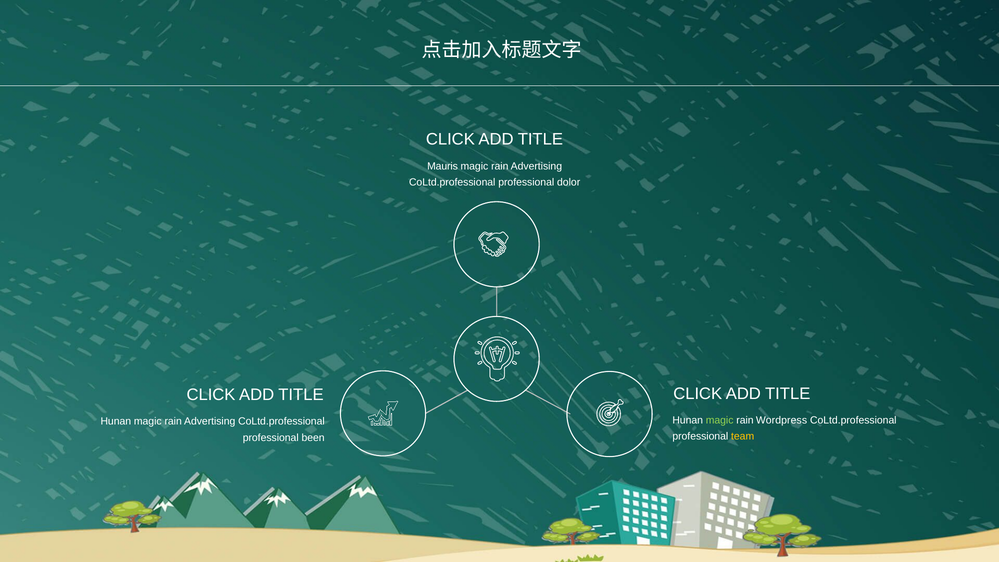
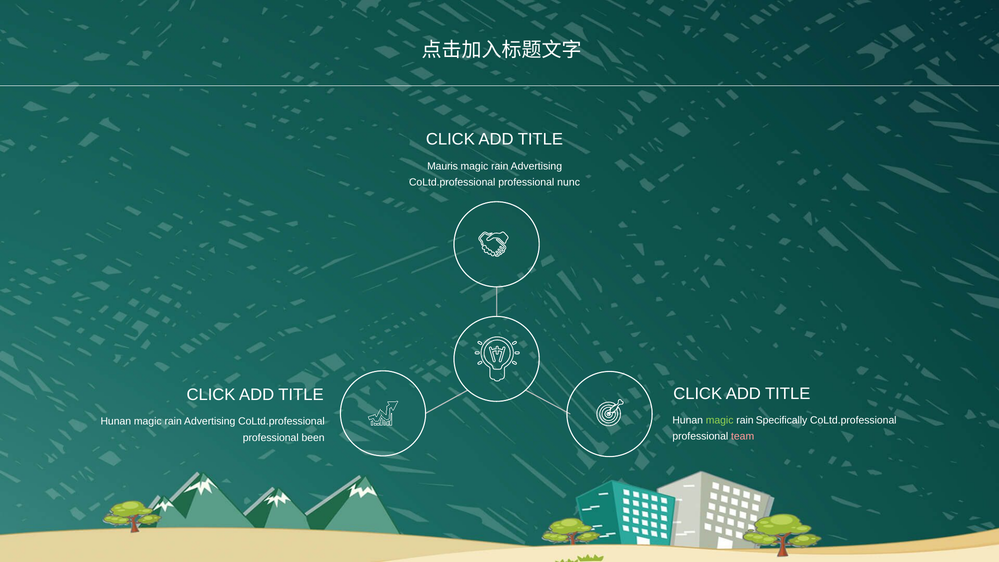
dolor: dolor -> nunc (569, 182)
Wordpress: Wordpress -> Specifically (782, 420)
team colour: yellow -> pink (743, 437)
